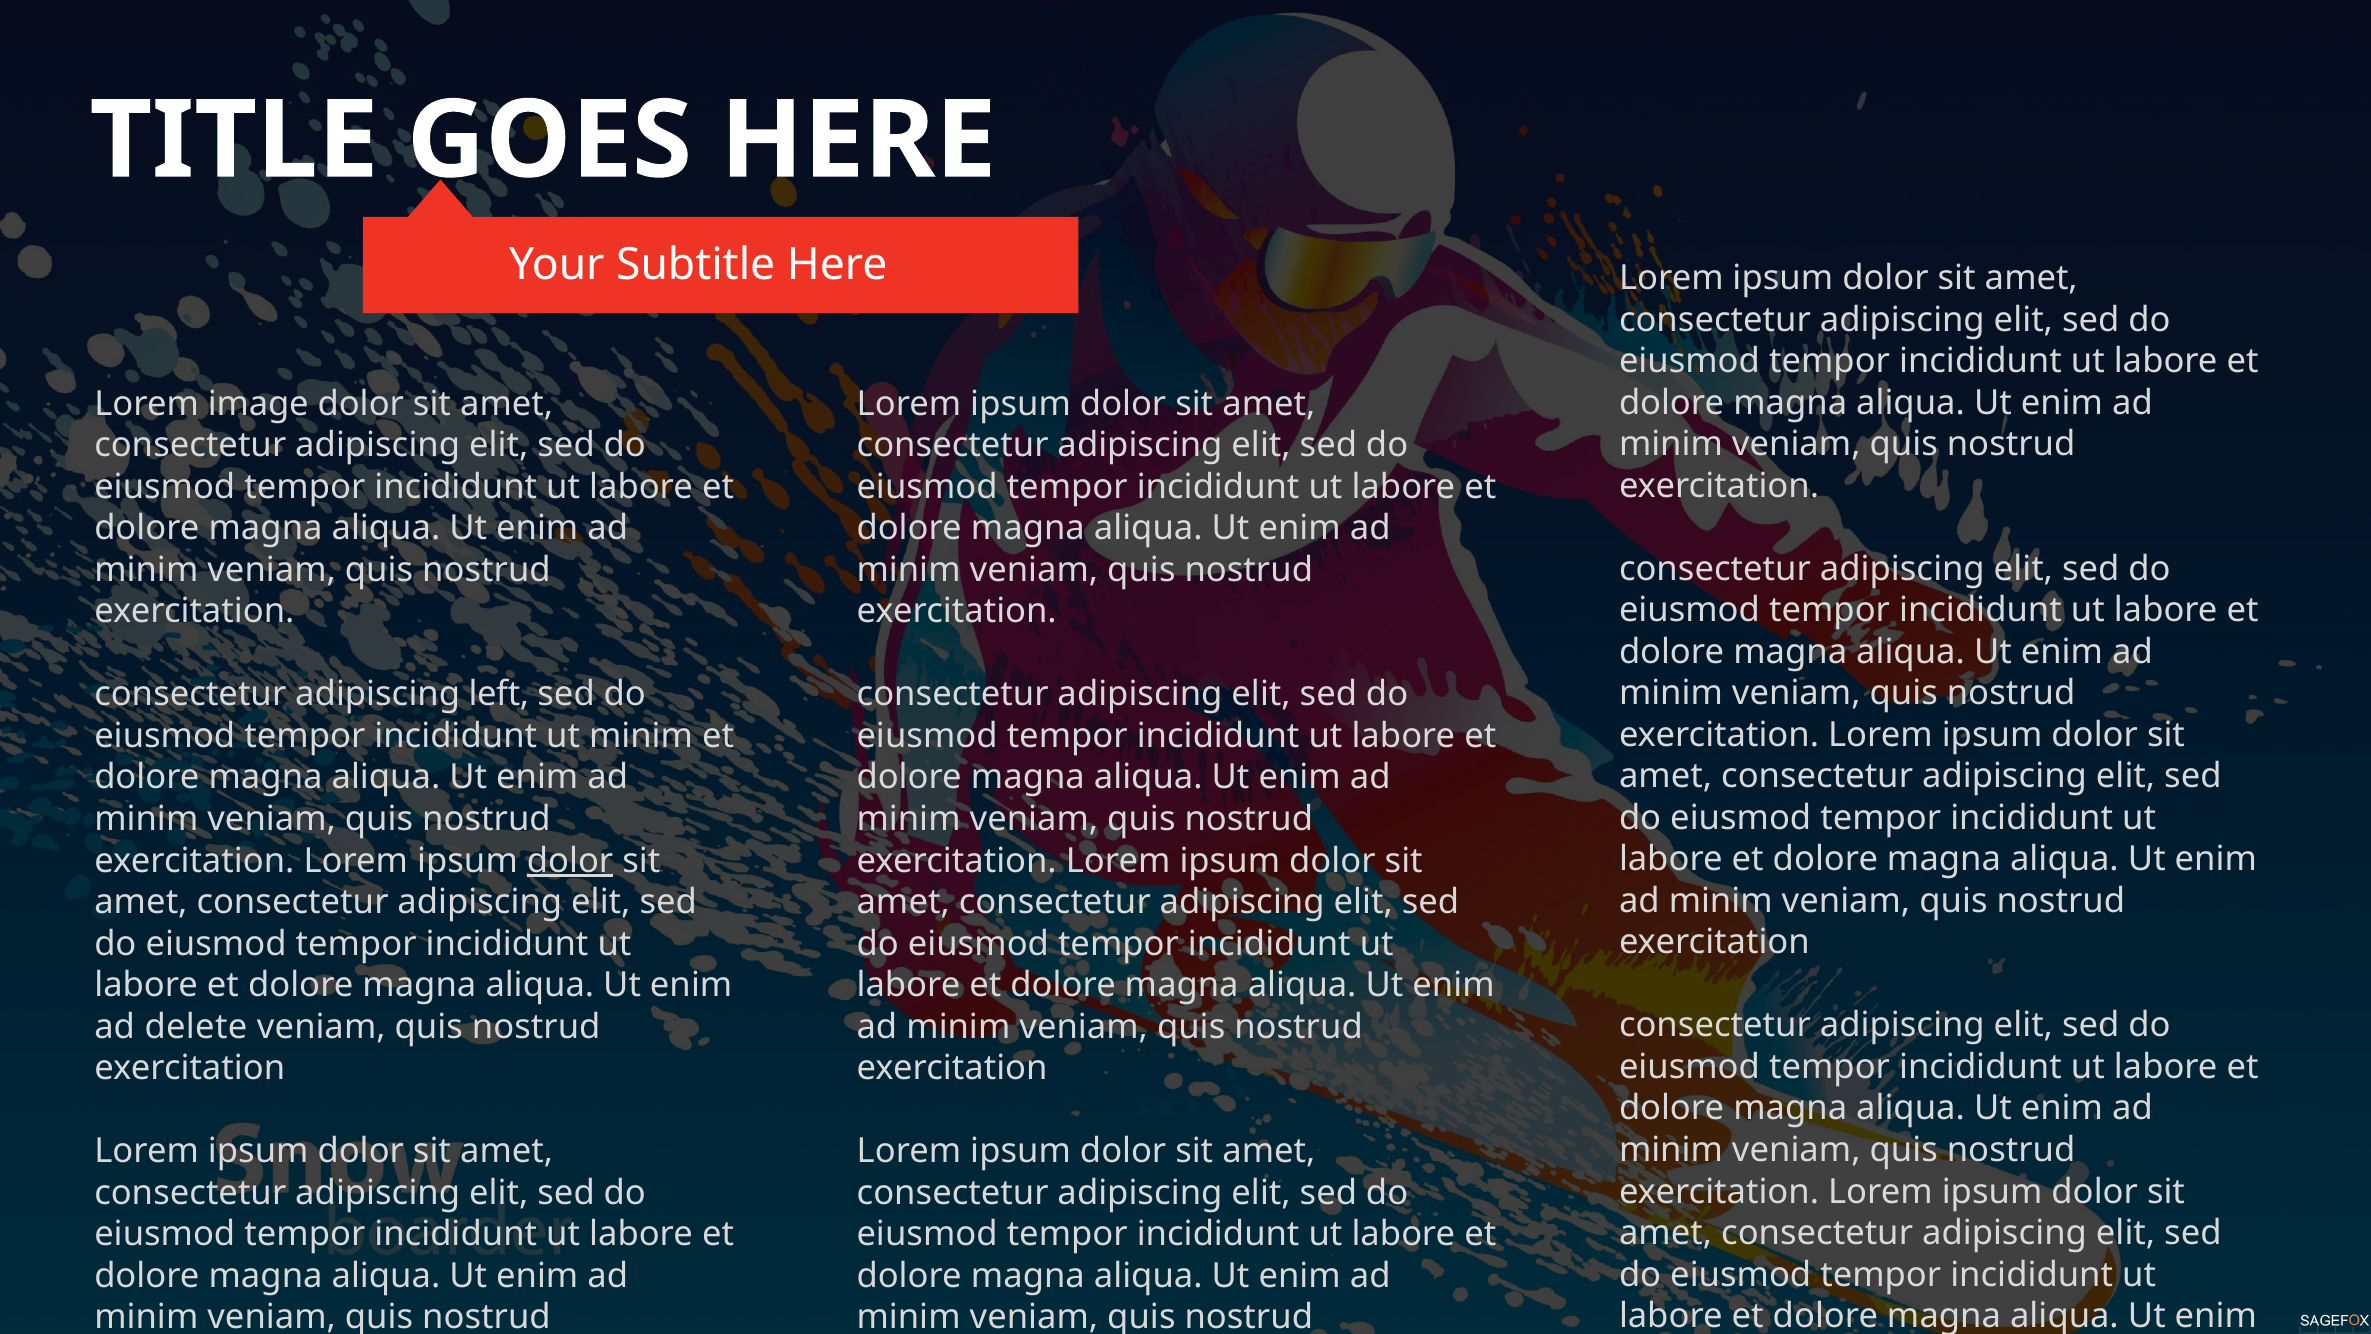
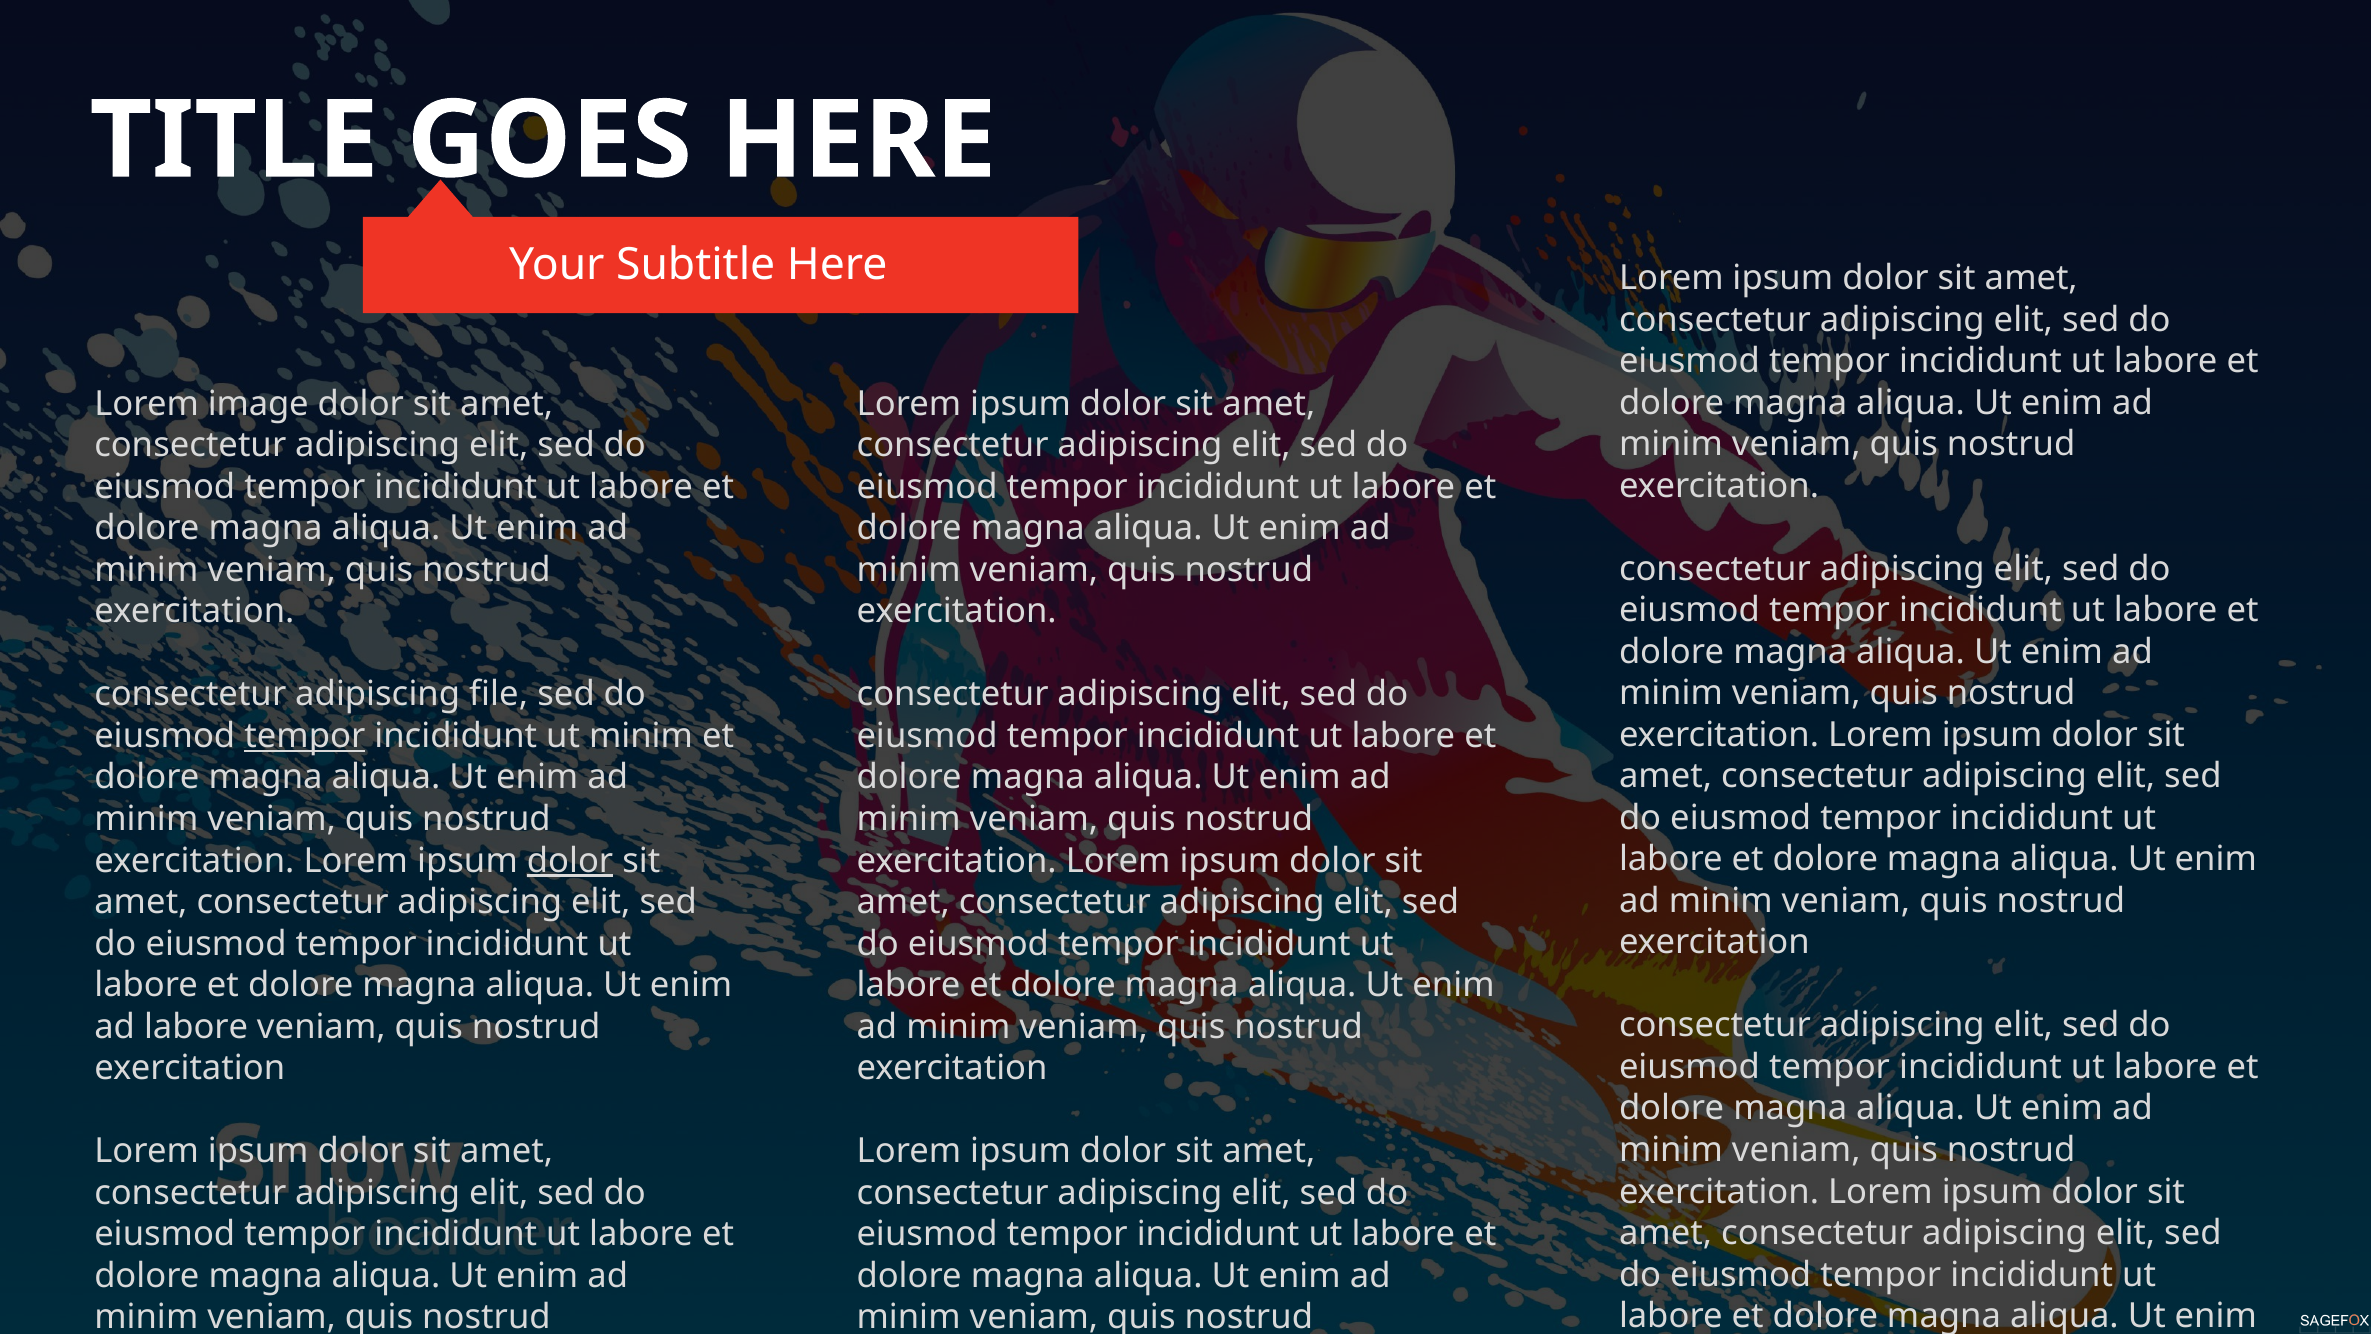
left: left -> file (499, 694)
tempor underline: none -> present (305, 736)
ad delete: delete -> labore (196, 1026)
